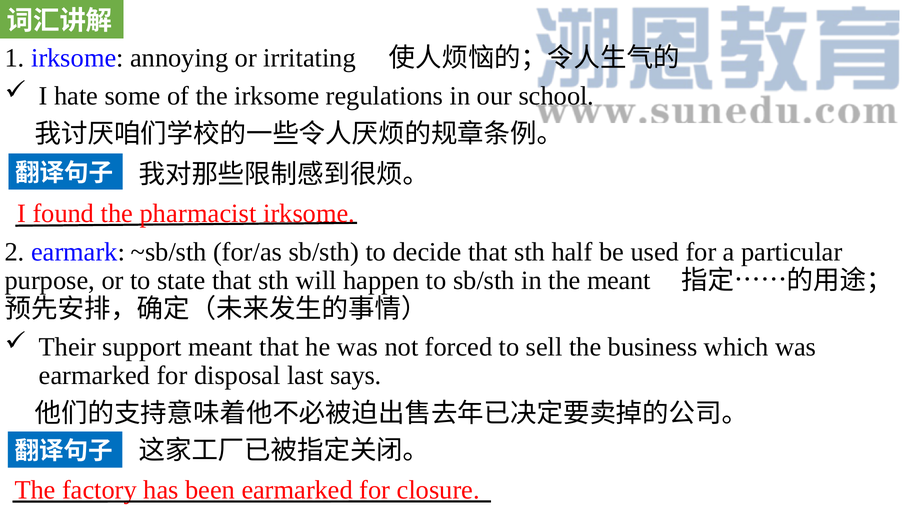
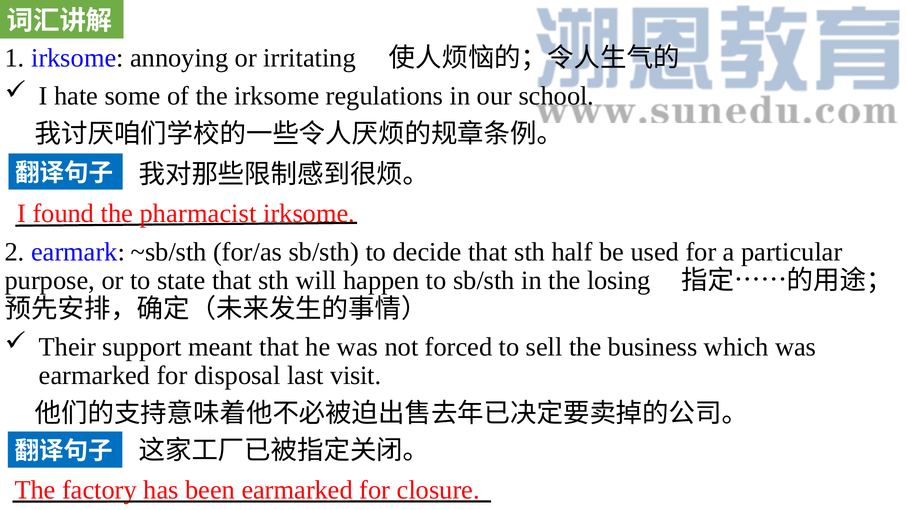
the meant: meant -> losing (619, 281)
says: says -> visit (356, 376)
